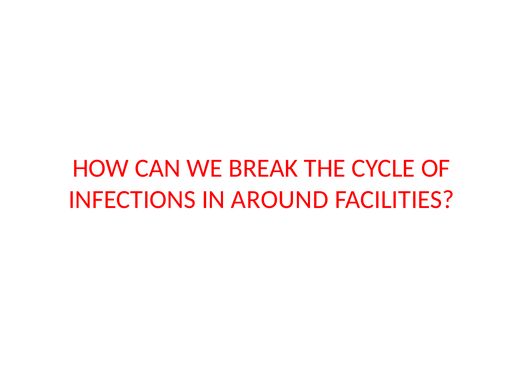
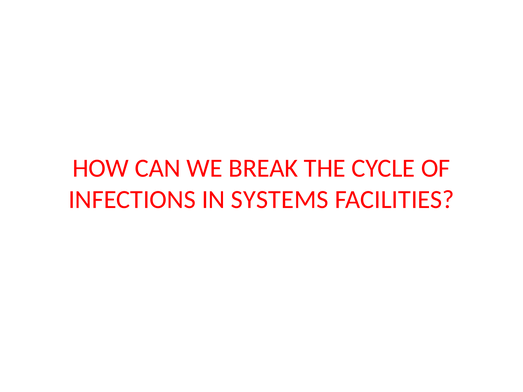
AROUND: AROUND -> SYSTEMS (280, 200)
